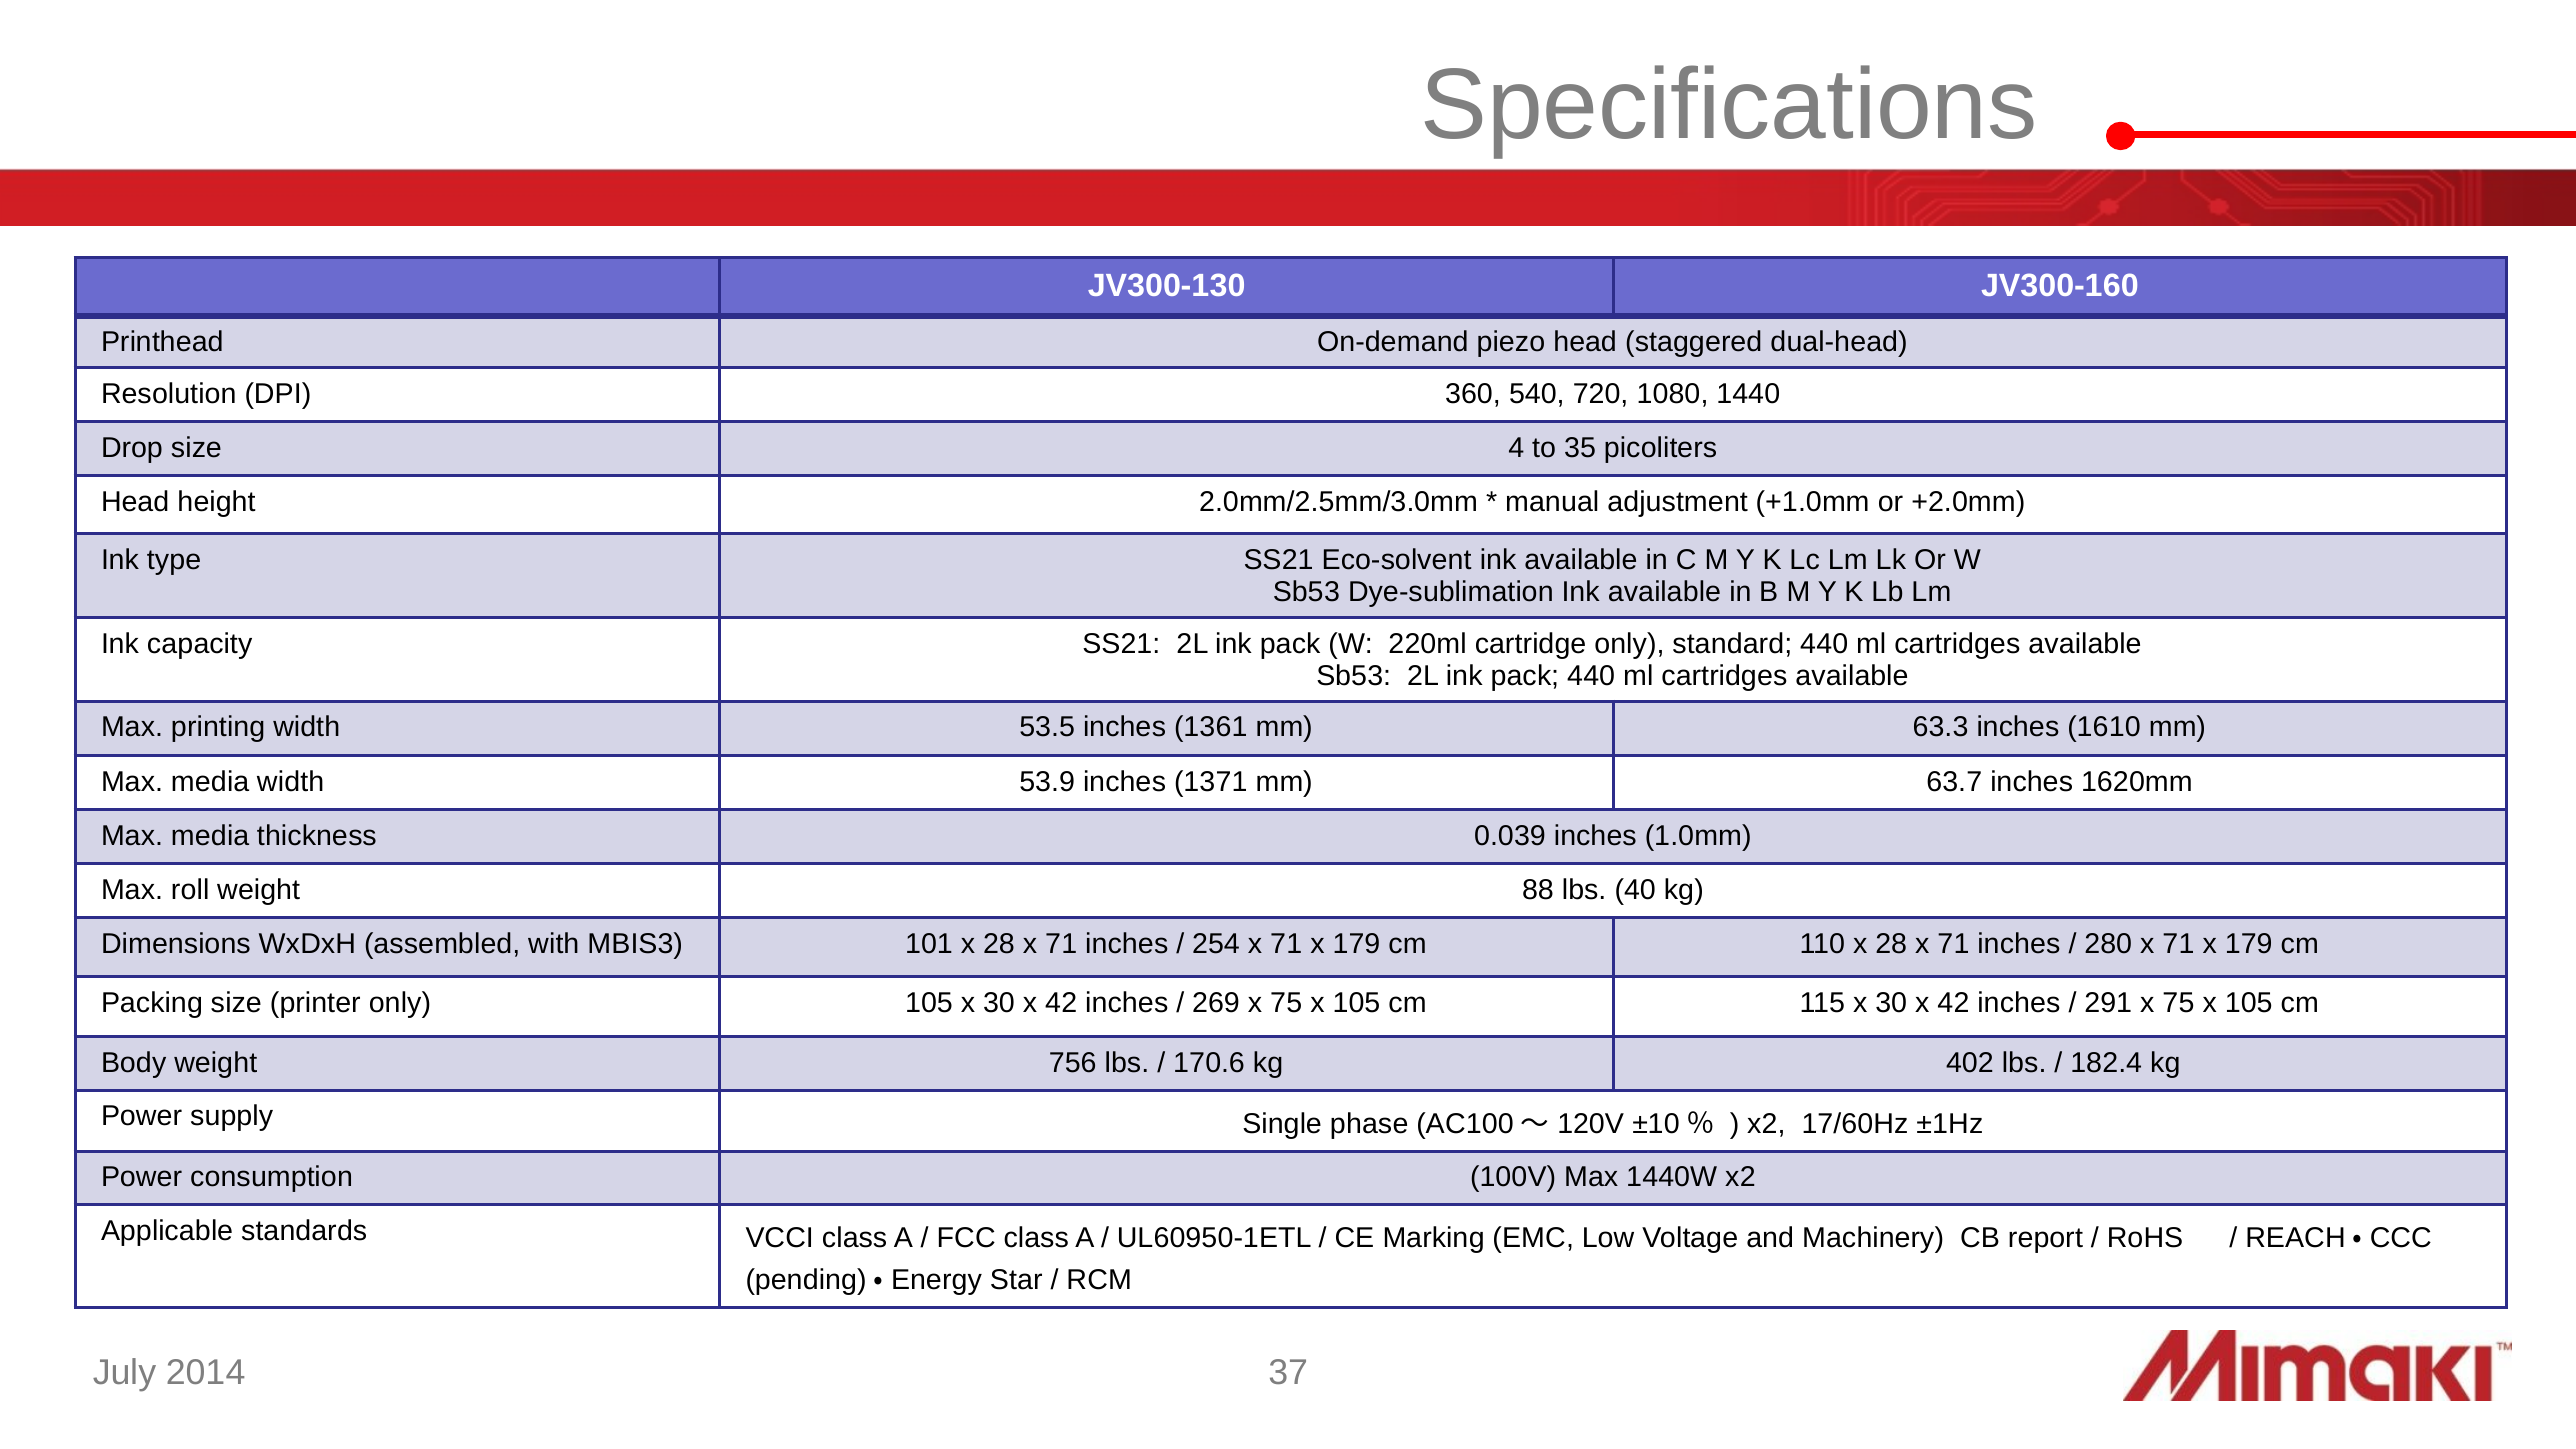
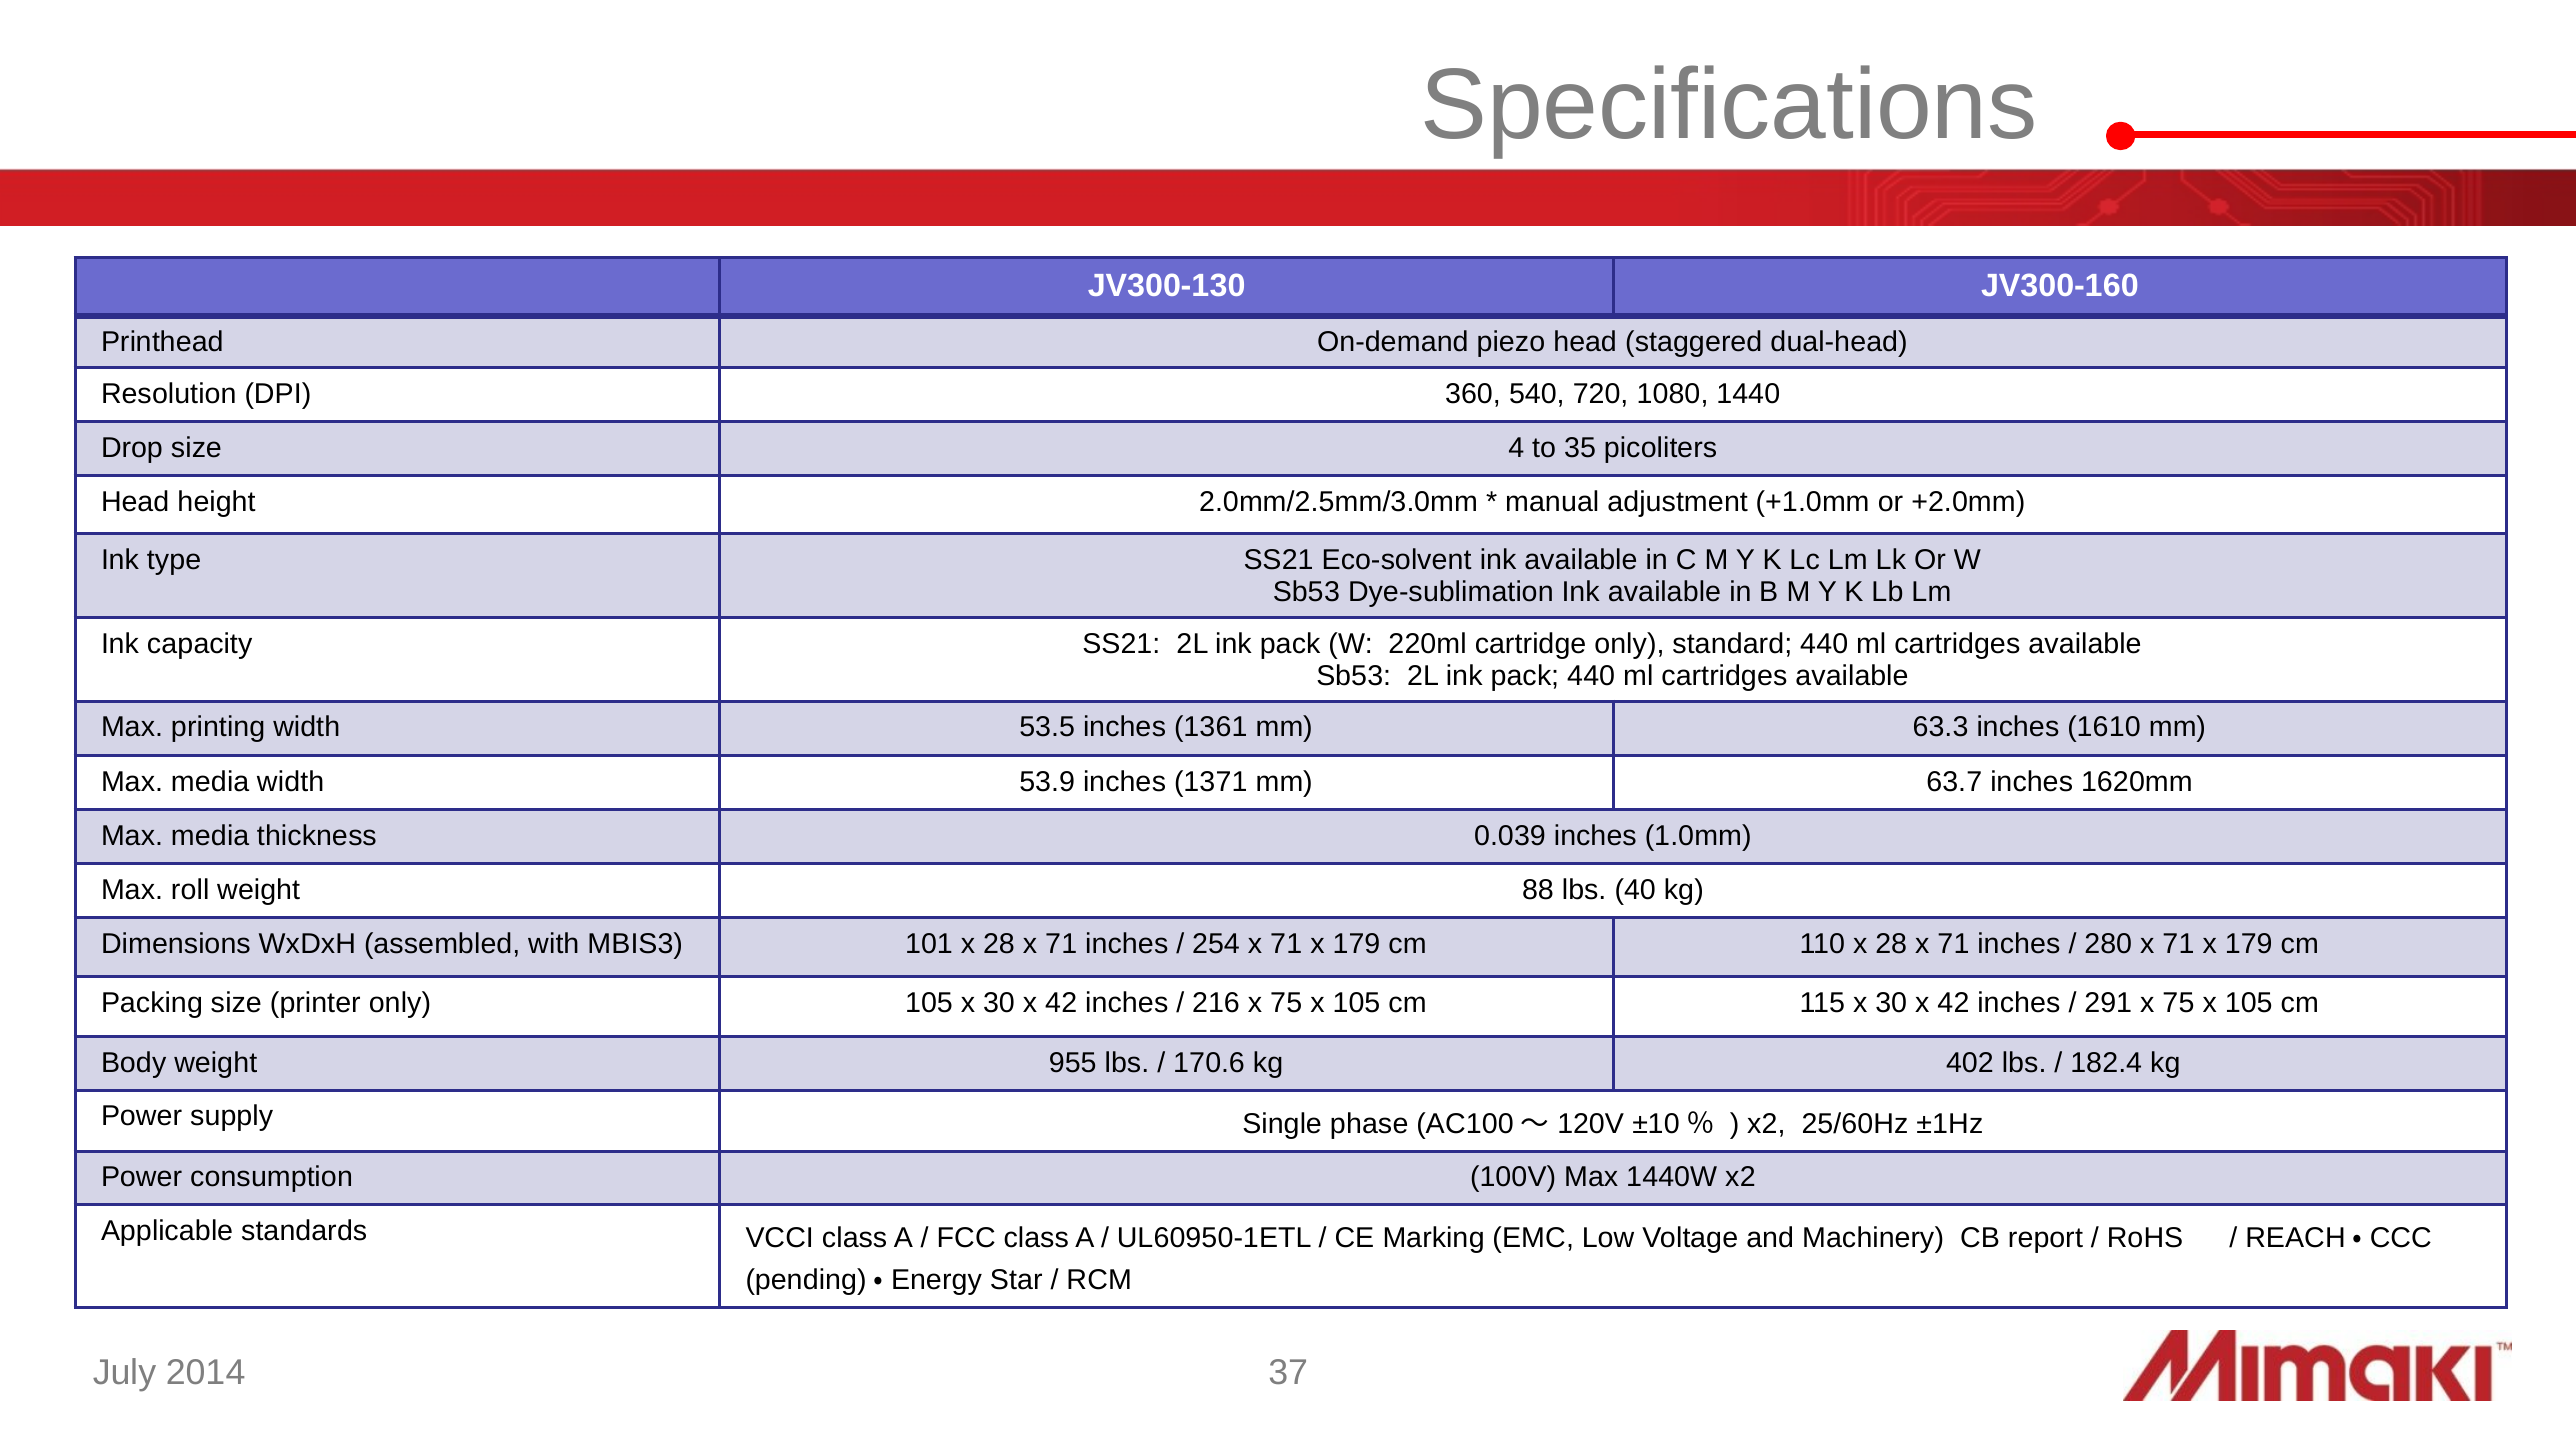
269: 269 -> 216 (1216, 1003)
756: 756 -> 955 (1073, 1063)
17/60Hz: 17/60Hz -> 25/60Hz (1855, 1124)
